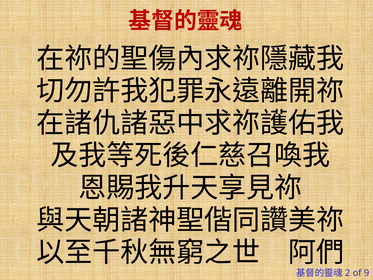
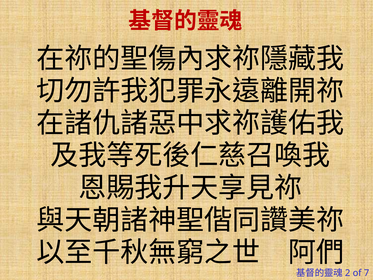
9: 9 -> 7 (367, 273)
